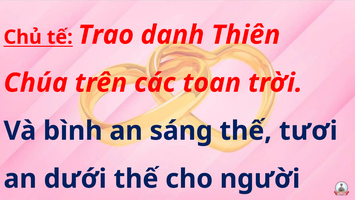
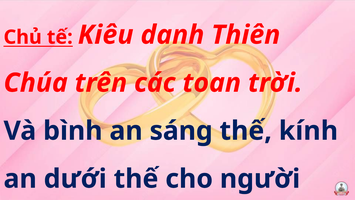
Trao: Trao -> Kiêu (106, 35)
tươi: tươi -> kính (308, 131)
